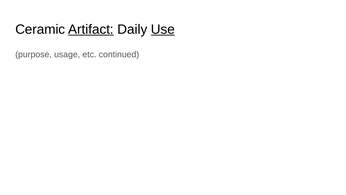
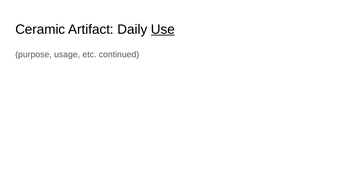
Artifact underline: present -> none (91, 29)
